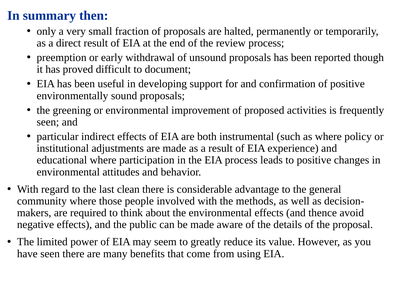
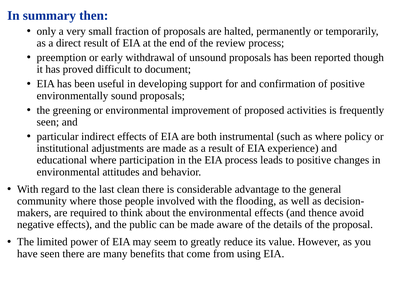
methods: methods -> flooding (256, 201)
